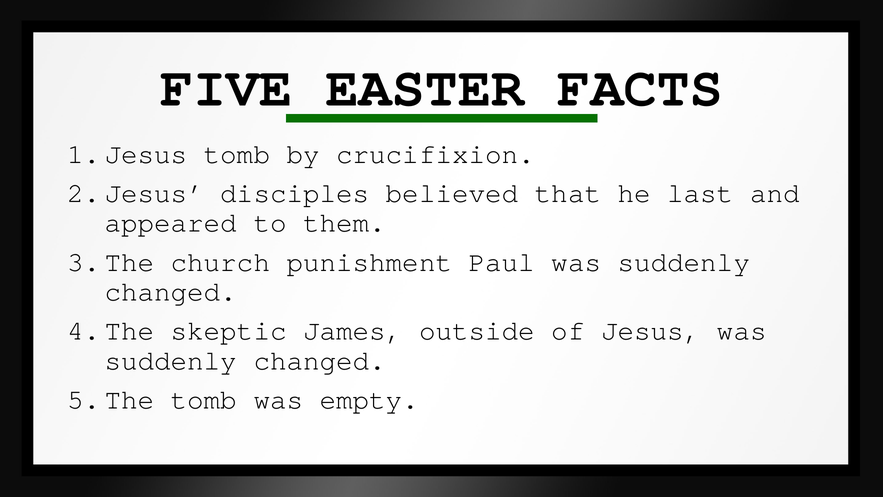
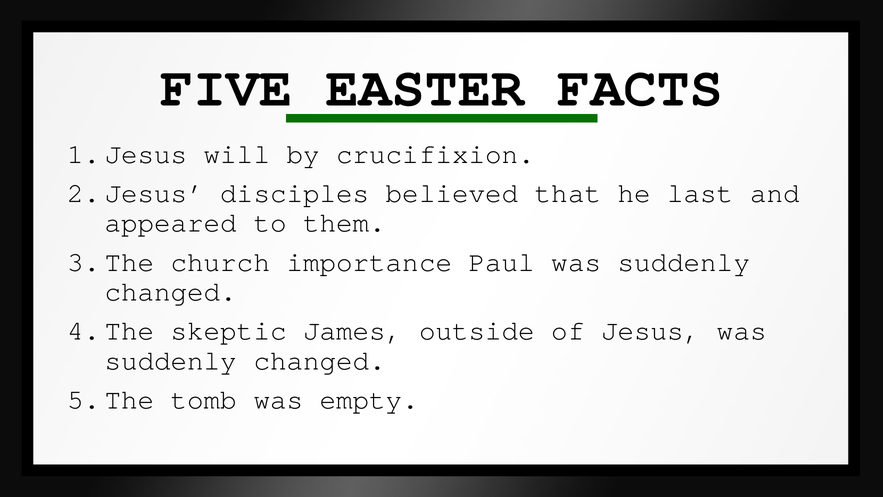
tomb: tomb -> will (237, 154)
punishment: punishment -> importance (369, 262)
